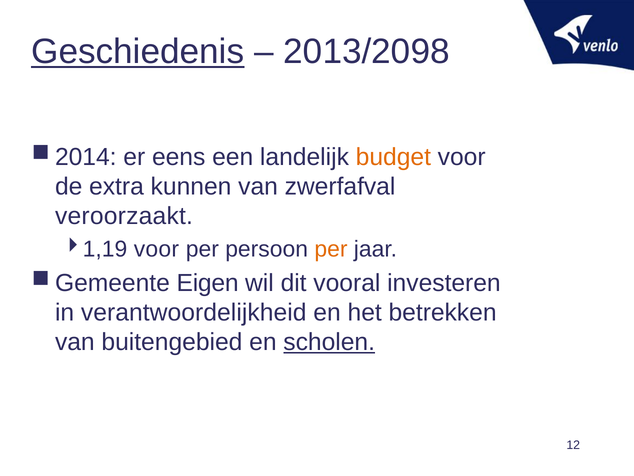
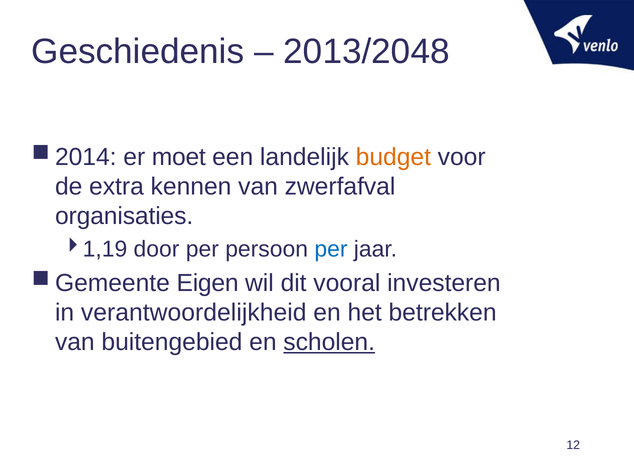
Geschiedenis underline: present -> none (138, 52)
2013/2098: 2013/2098 -> 2013/2048 (367, 52)
eens: eens -> moet (179, 157)
kunnen: kunnen -> kennen (191, 186)
veroorzaakt: veroorzaakt -> organisaties (124, 216)
voor: voor -> door (157, 249)
per colour: orange -> blue (331, 249)
